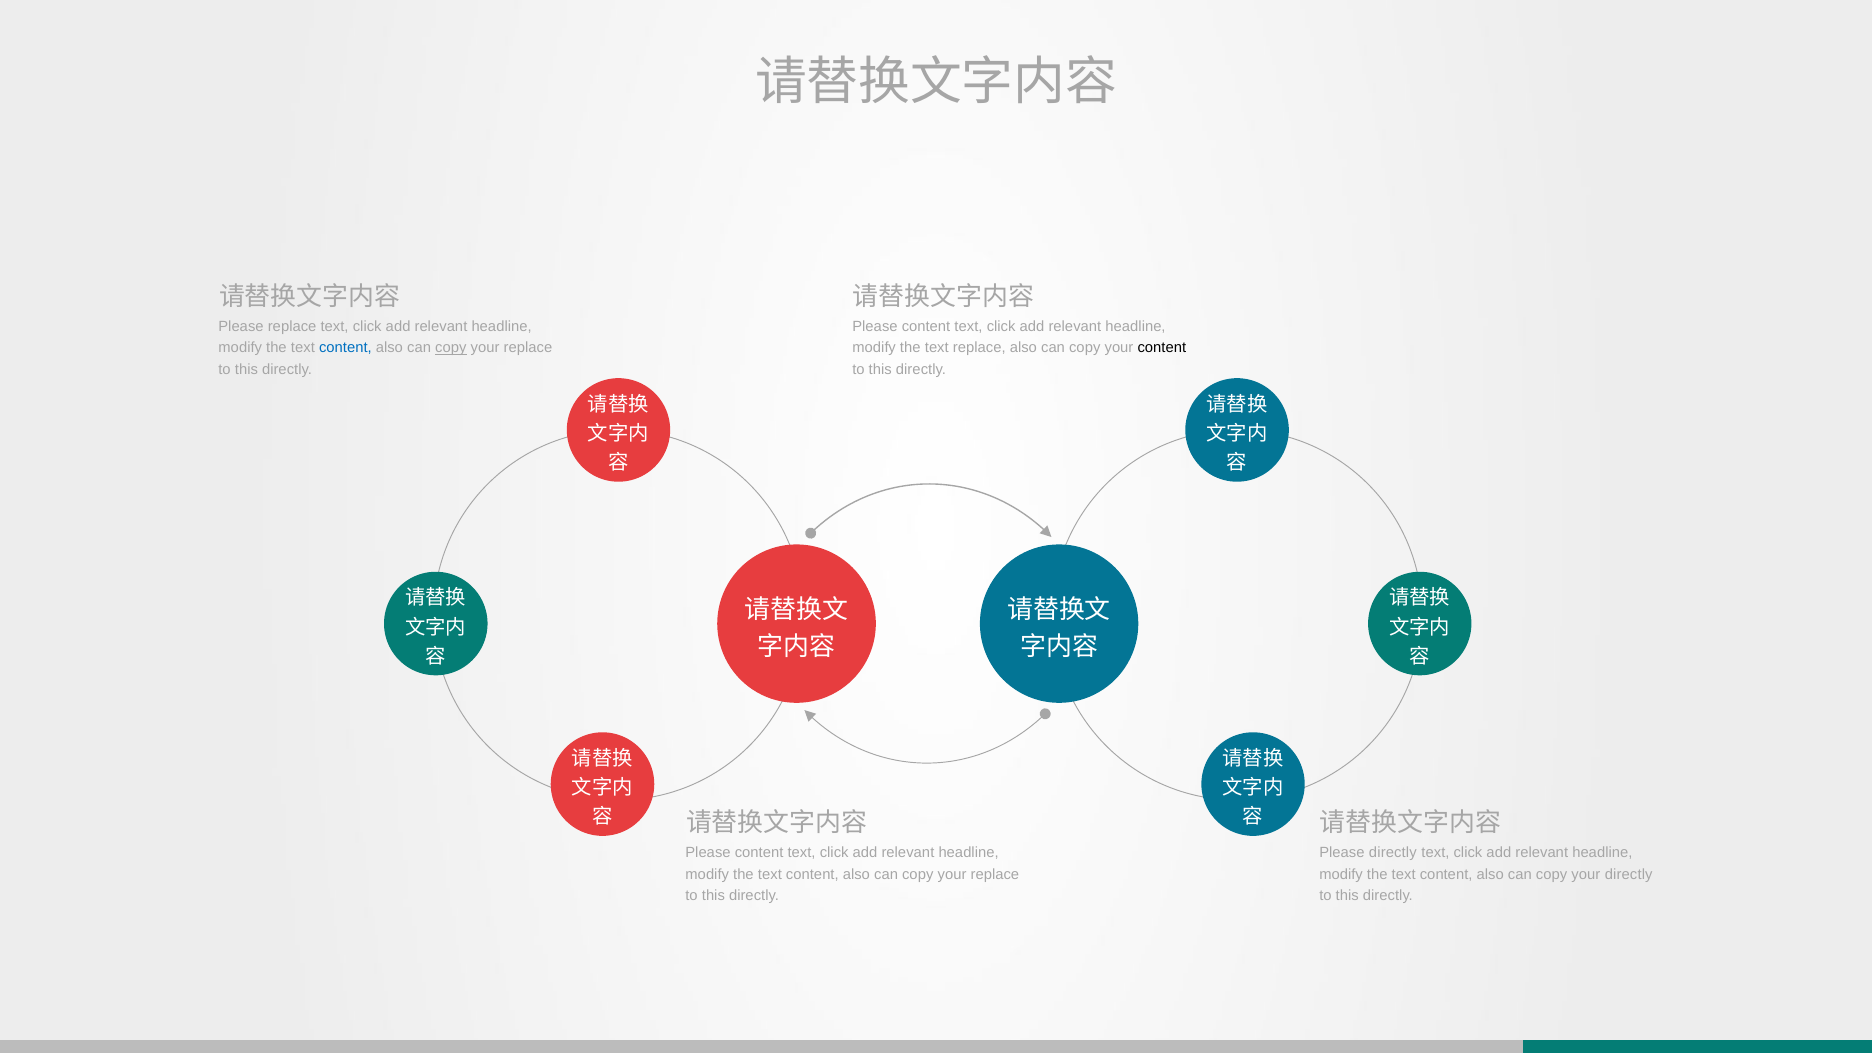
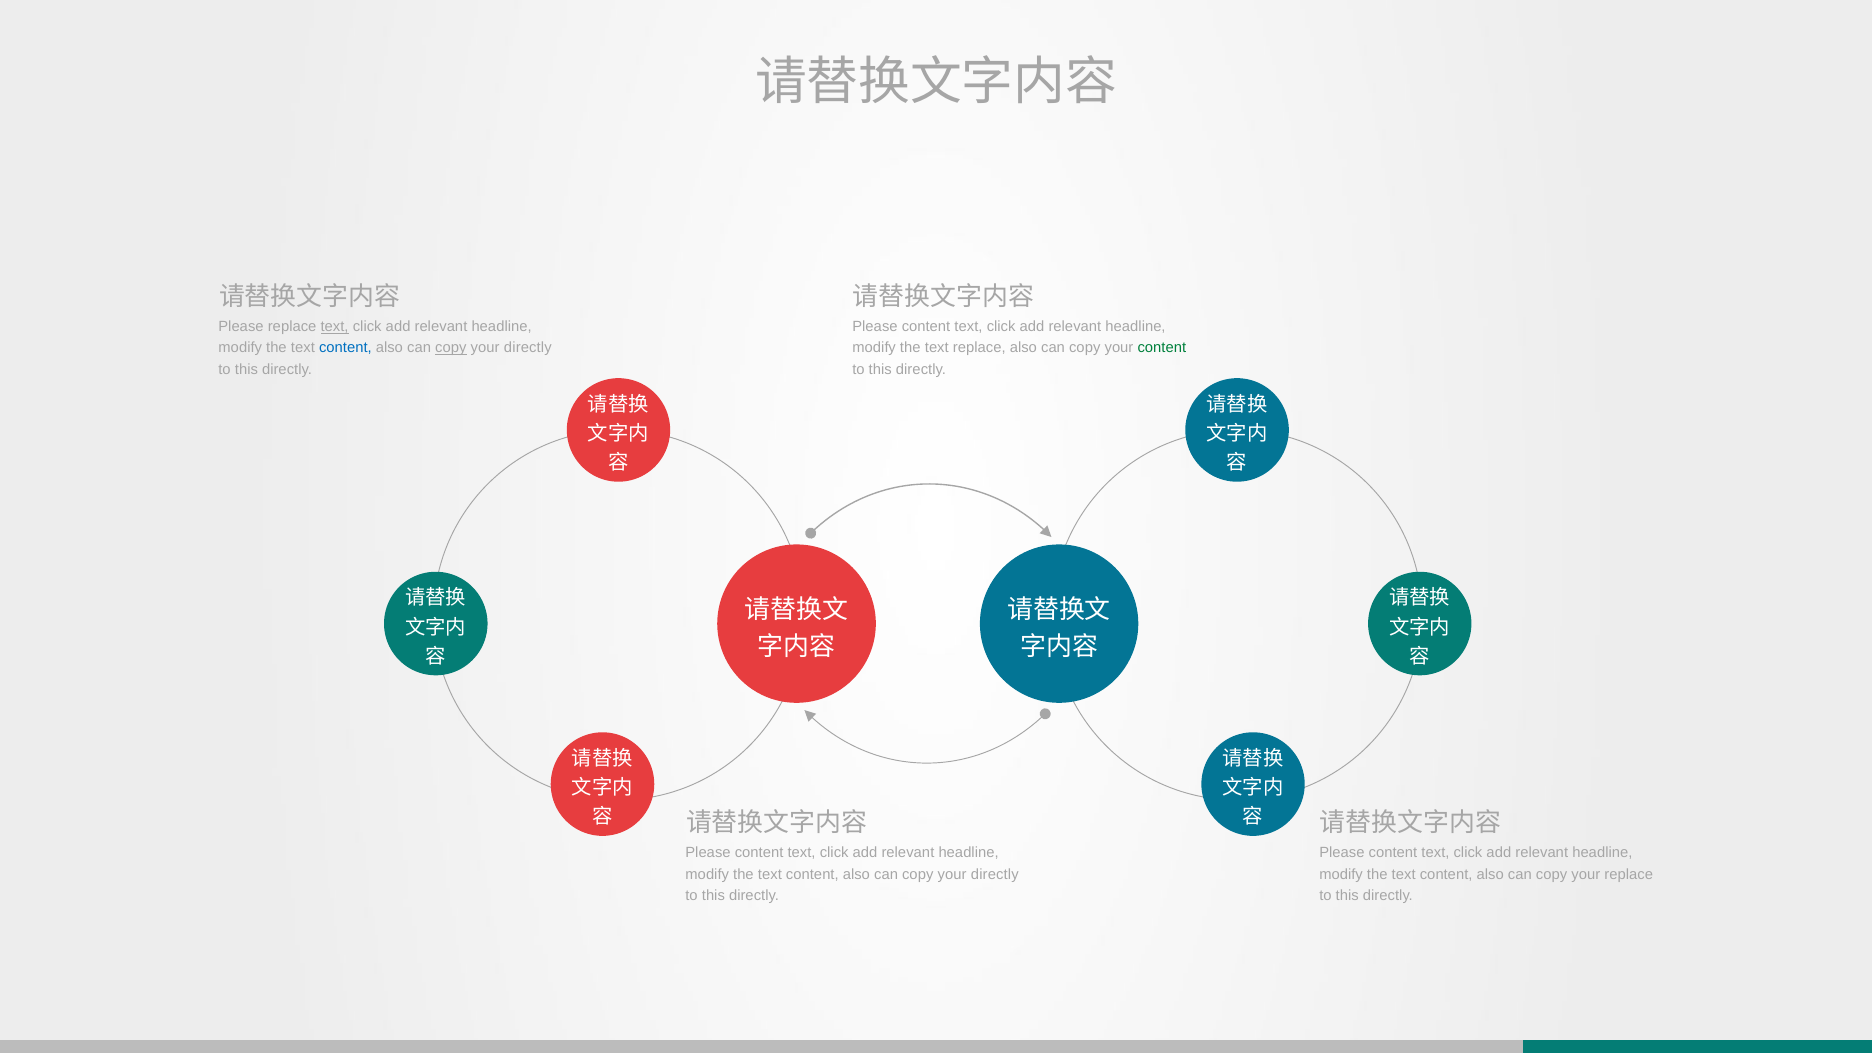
text underline: none -> present (335, 327)
replace: replace -> directly (528, 348)
content colour: black -> green (1162, 348)
directly: directly -> content (1393, 853)
replace: replace -> directly (995, 874)
your directly: directly -> replace (1629, 874)
